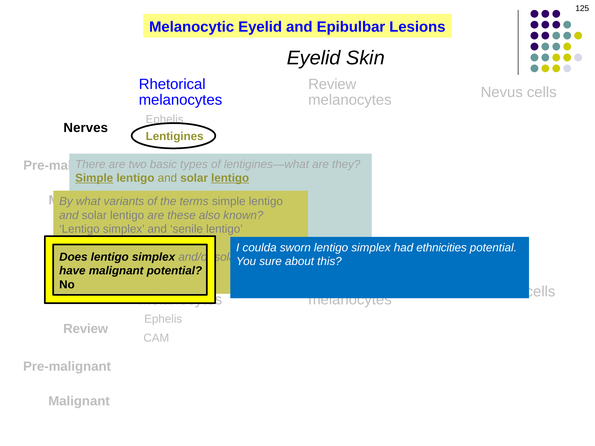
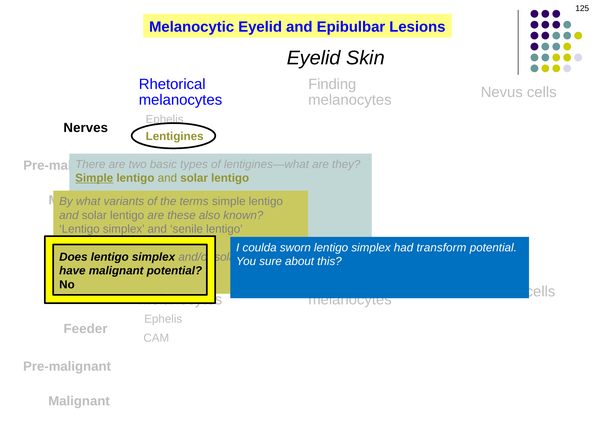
Review: Review -> Finding (332, 84)
lentigo underline: present -> none (230, 178)
ethnicities: ethnicities -> transform (441, 248)
Review: Review -> Feeder (86, 329)
